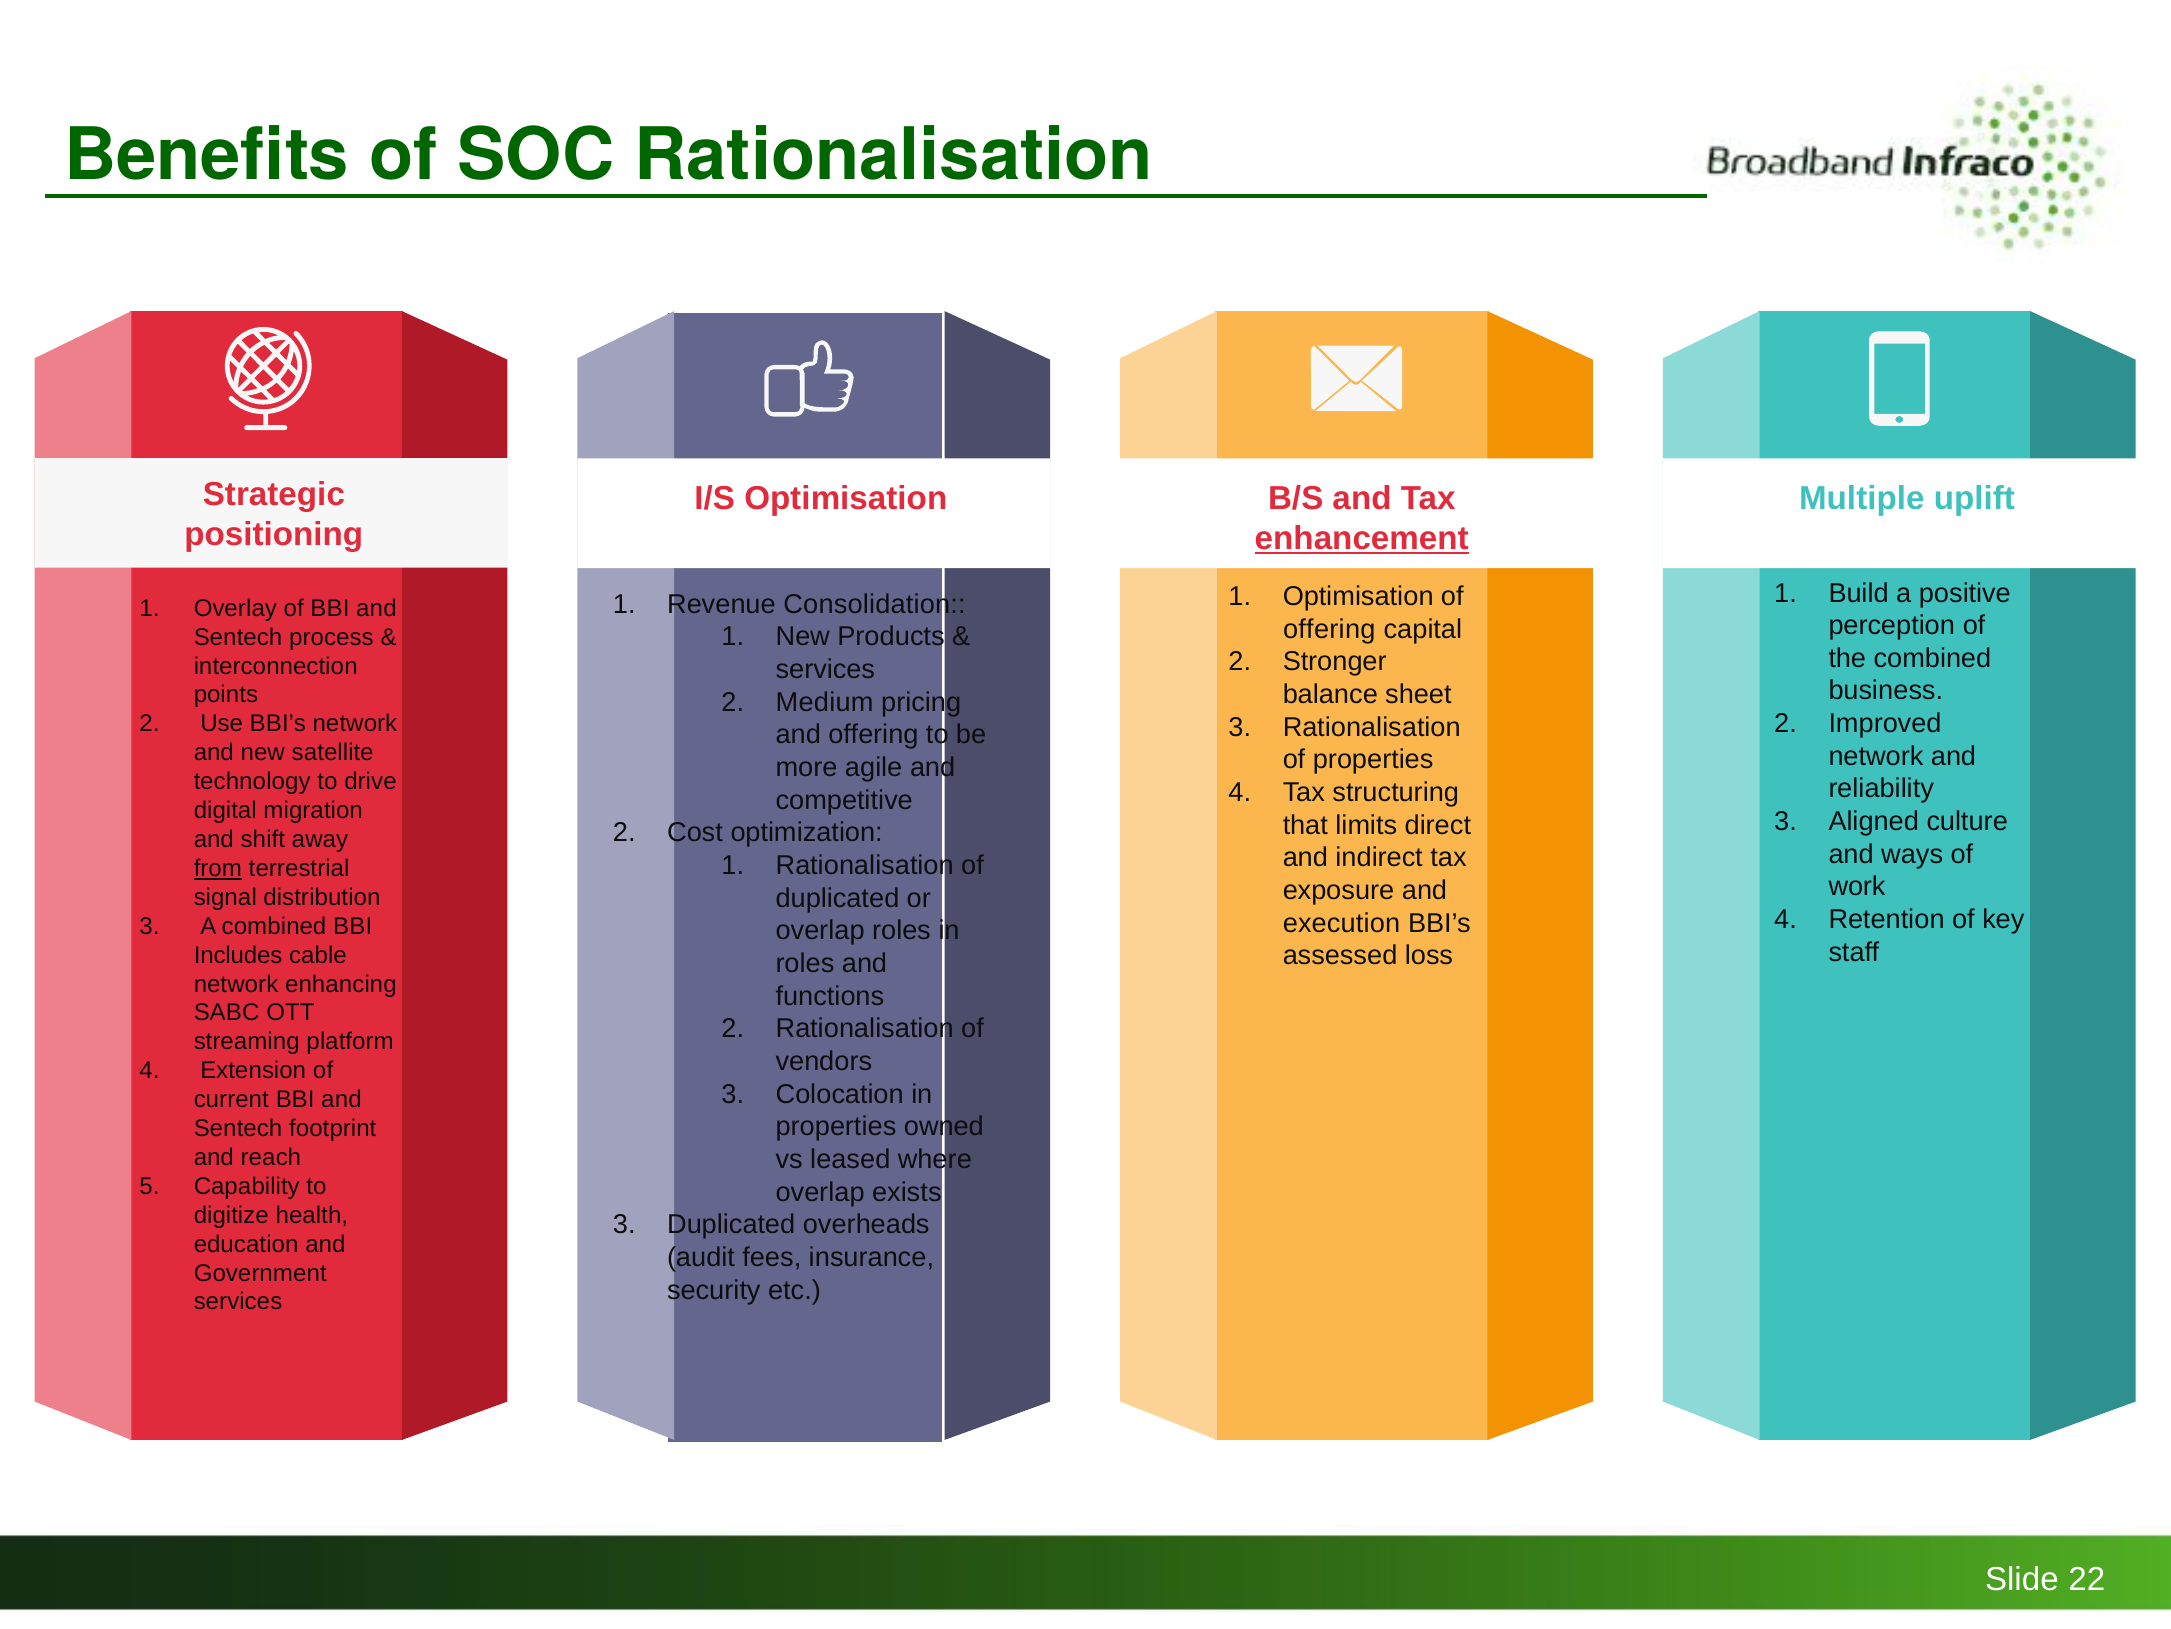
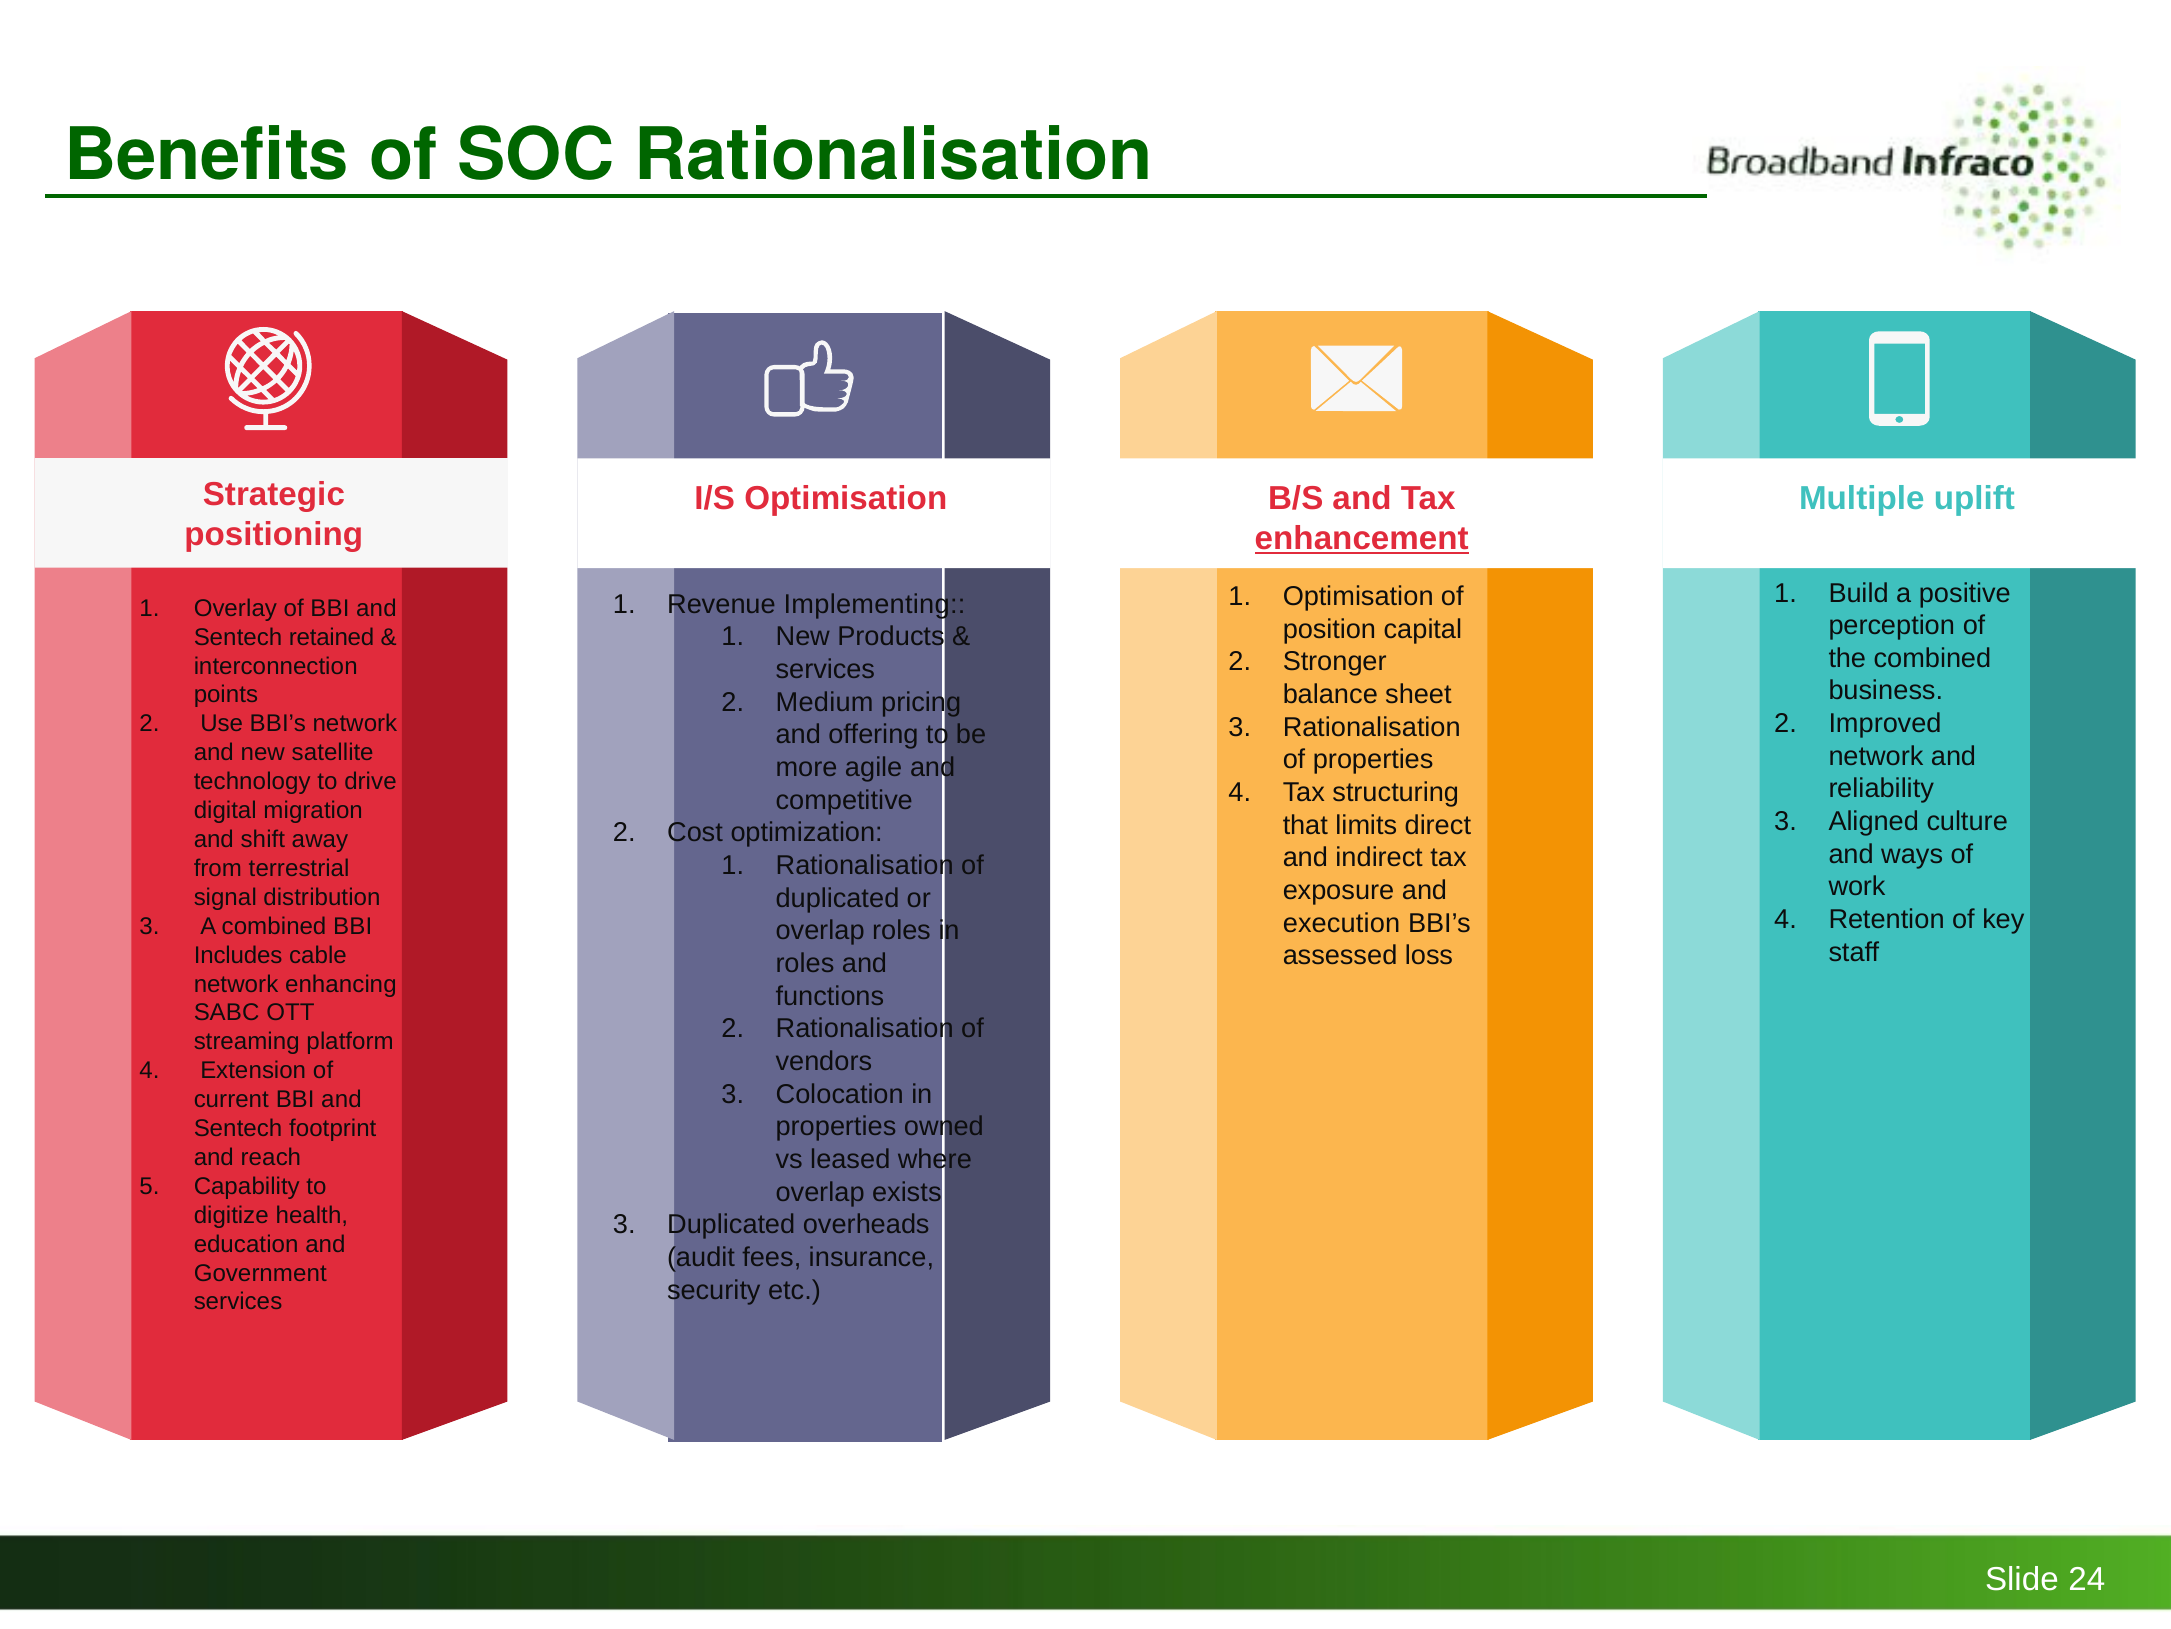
Consolidation: Consolidation -> Implementing (874, 604)
offering: offering -> position (1329, 629)
process: process -> retained (332, 637)
from underline: present -> none (218, 868)
22: 22 -> 24 (2087, 1579)
